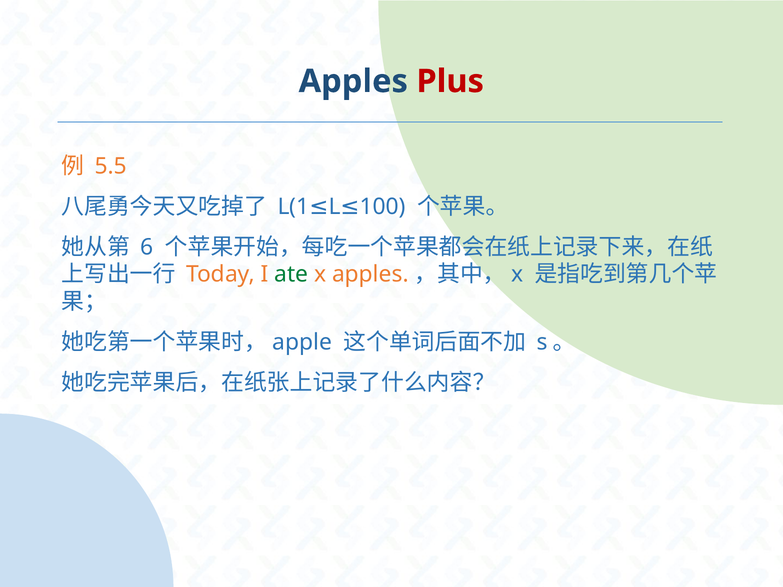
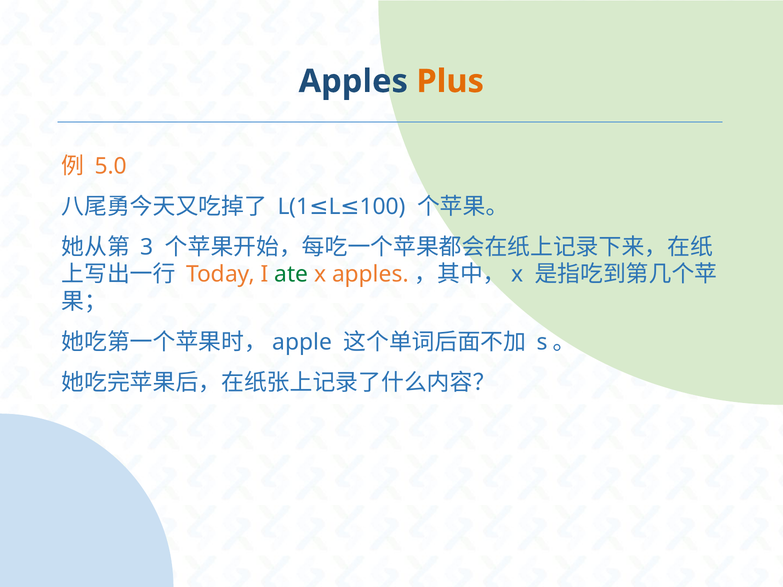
Plus colour: red -> orange (450, 81)
5.5: 5.5 -> 5.0 (111, 166)
6: 6 -> 3 (147, 247)
